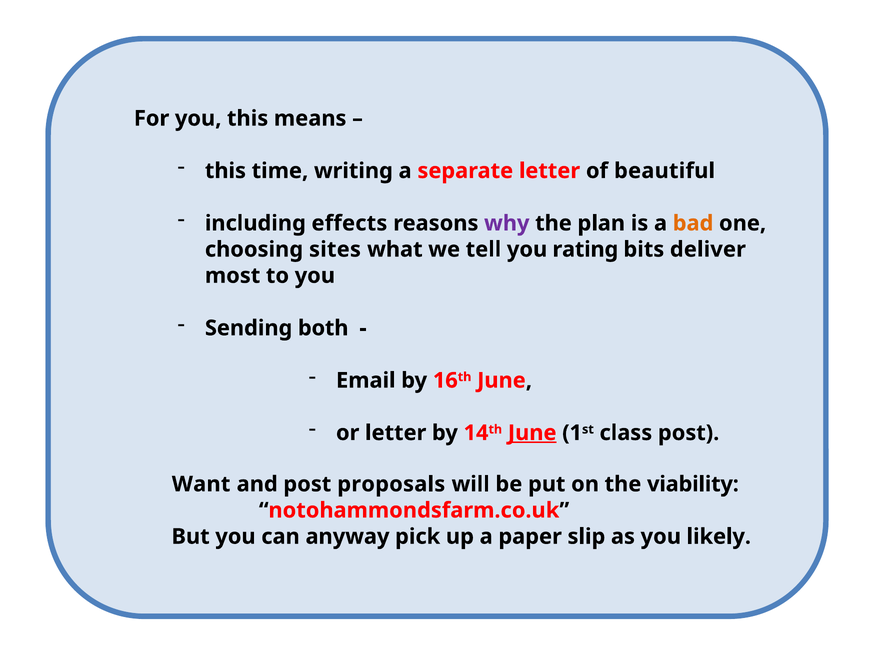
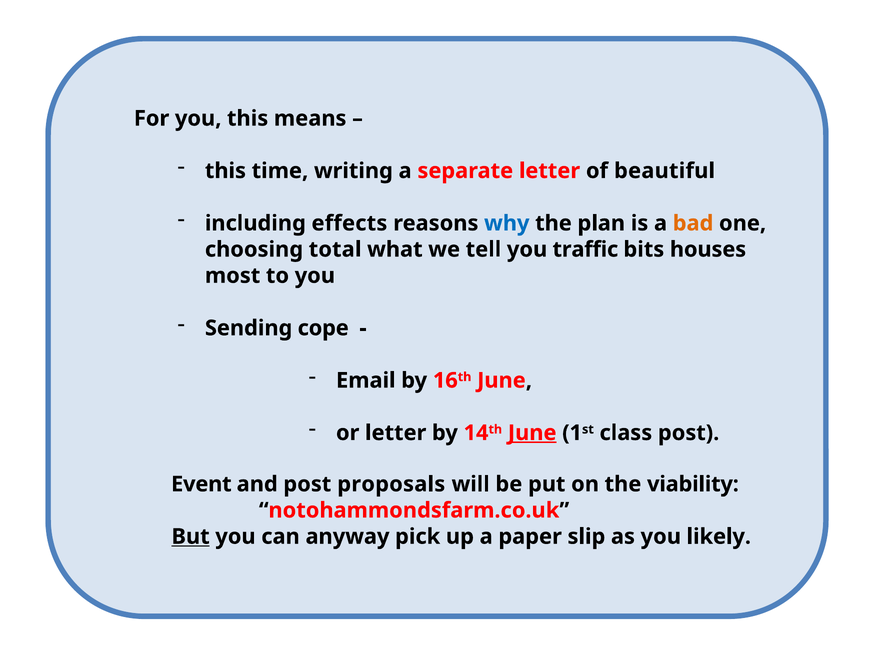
why colour: purple -> blue (507, 223)
sites: sites -> total (335, 250)
rating: rating -> traffic (585, 250)
deliver: deliver -> houses (708, 250)
both: both -> cope (323, 328)
Want: Want -> Event (201, 485)
But underline: none -> present (191, 537)
